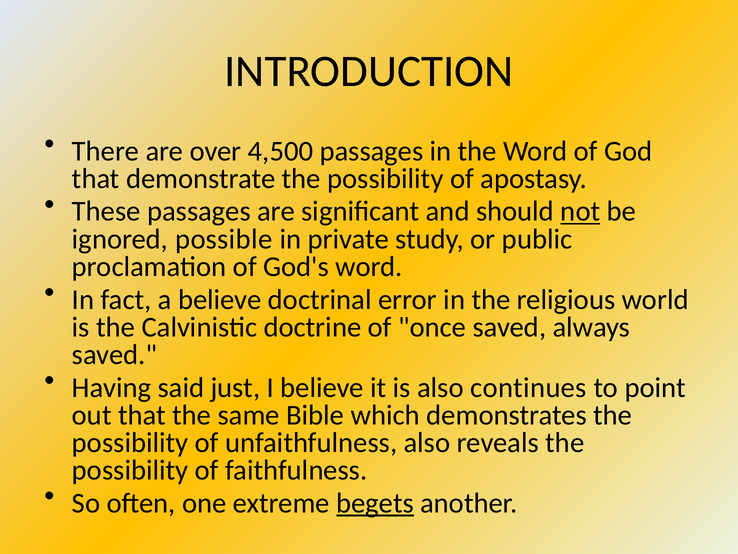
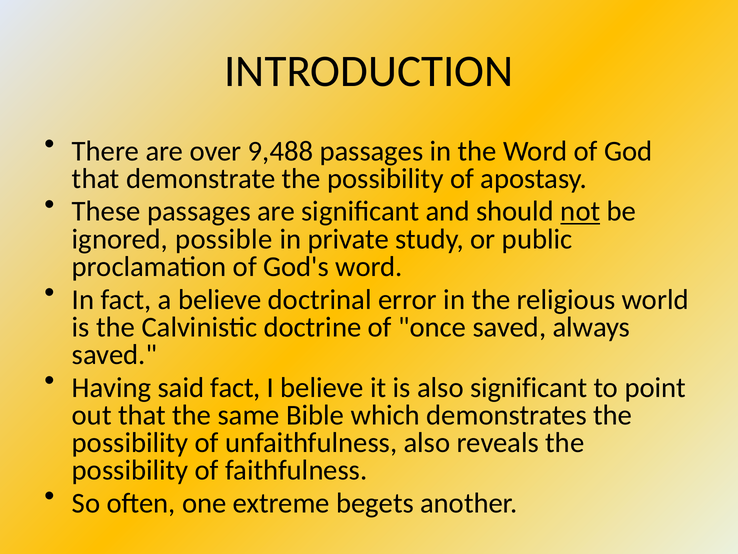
4,500: 4,500 -> 9,488 (281, 151)
said just: just -> fact (235, 387)
also continues: continues -> significant (529, 387)
begets underline: present -> none (375, 503)
